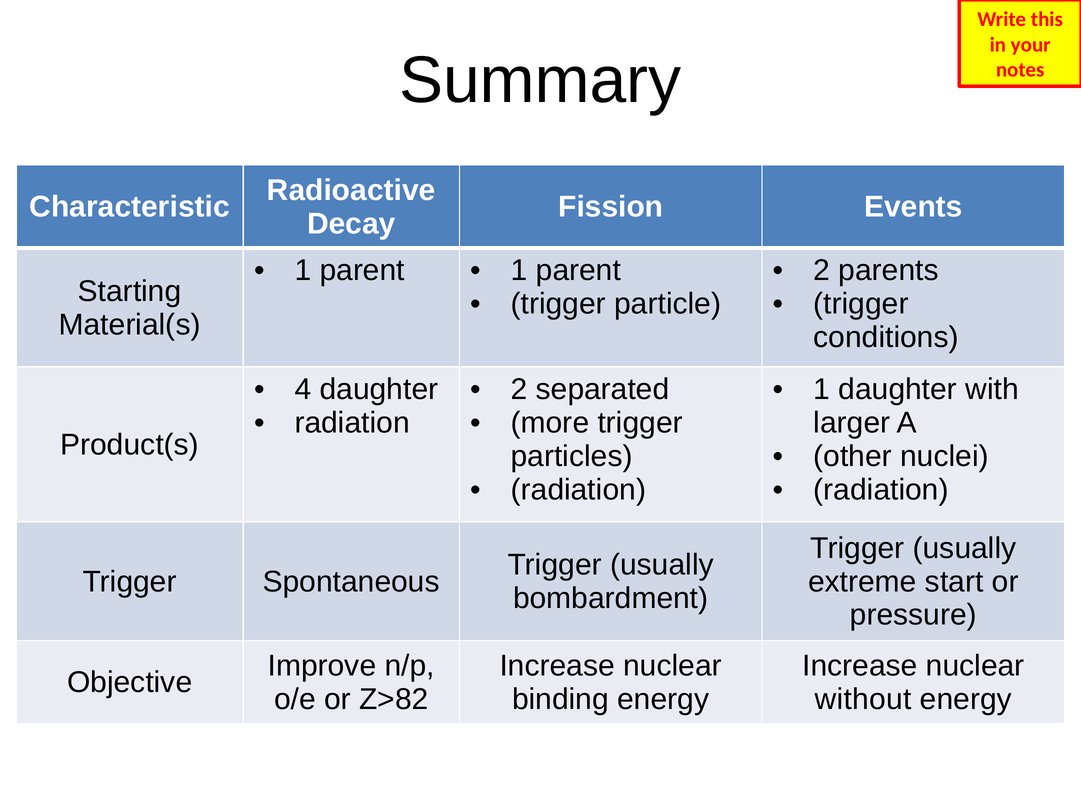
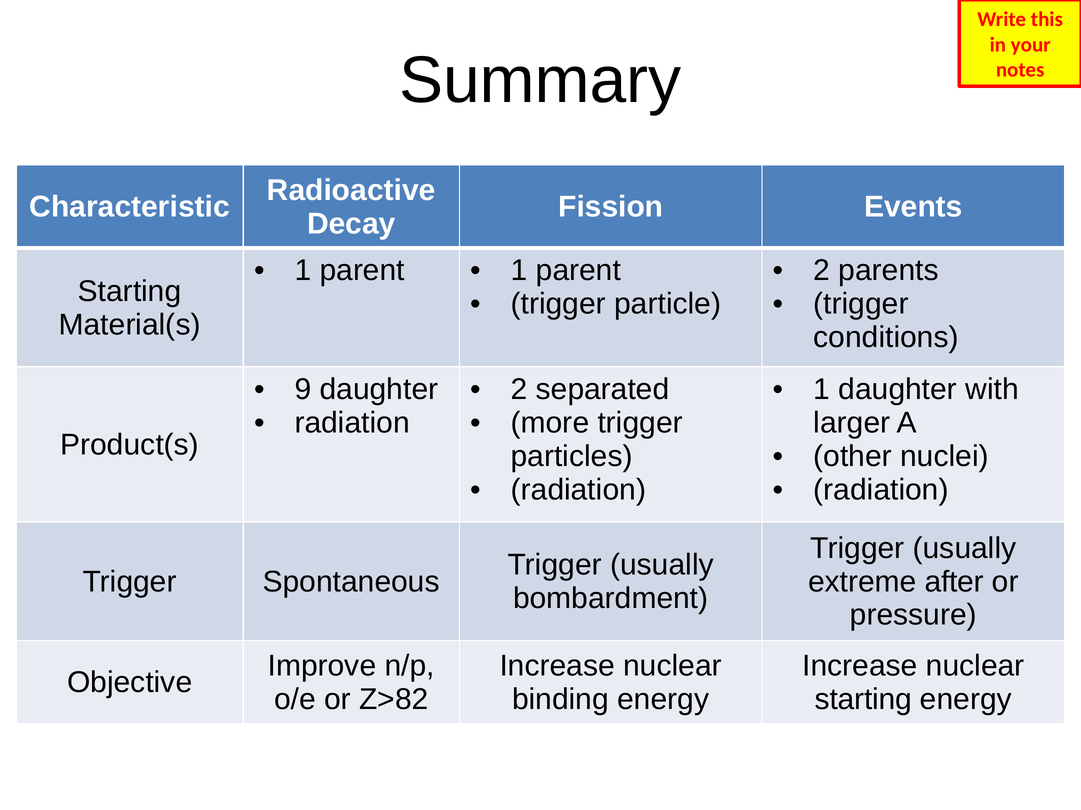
4: 4 -> 9 (303, 390)
start: start -> after (954, 582)
without: without -> starting (863, 700)
